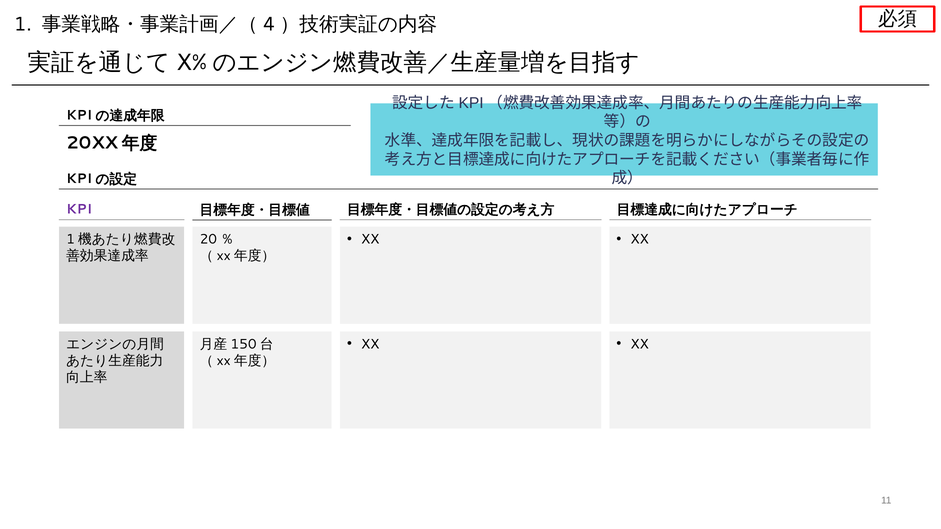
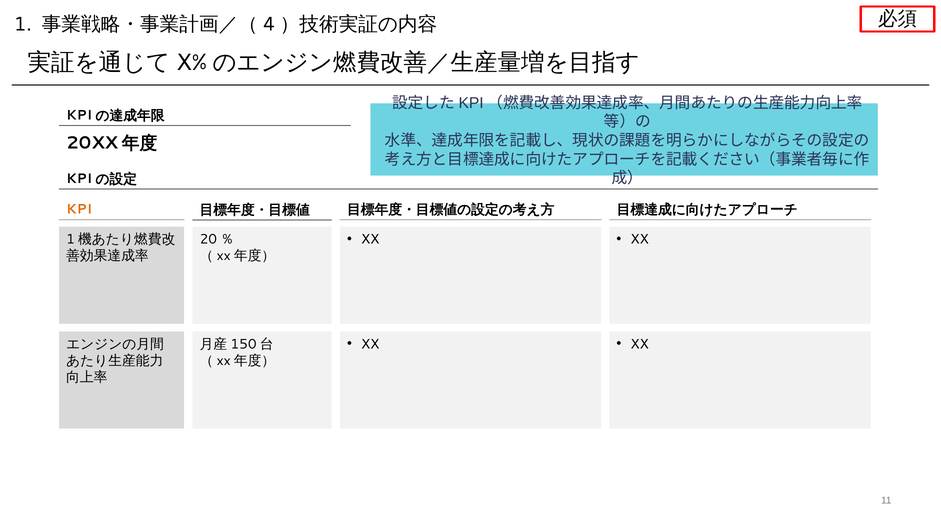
KPI colour: purple -> orange (79, 210)
